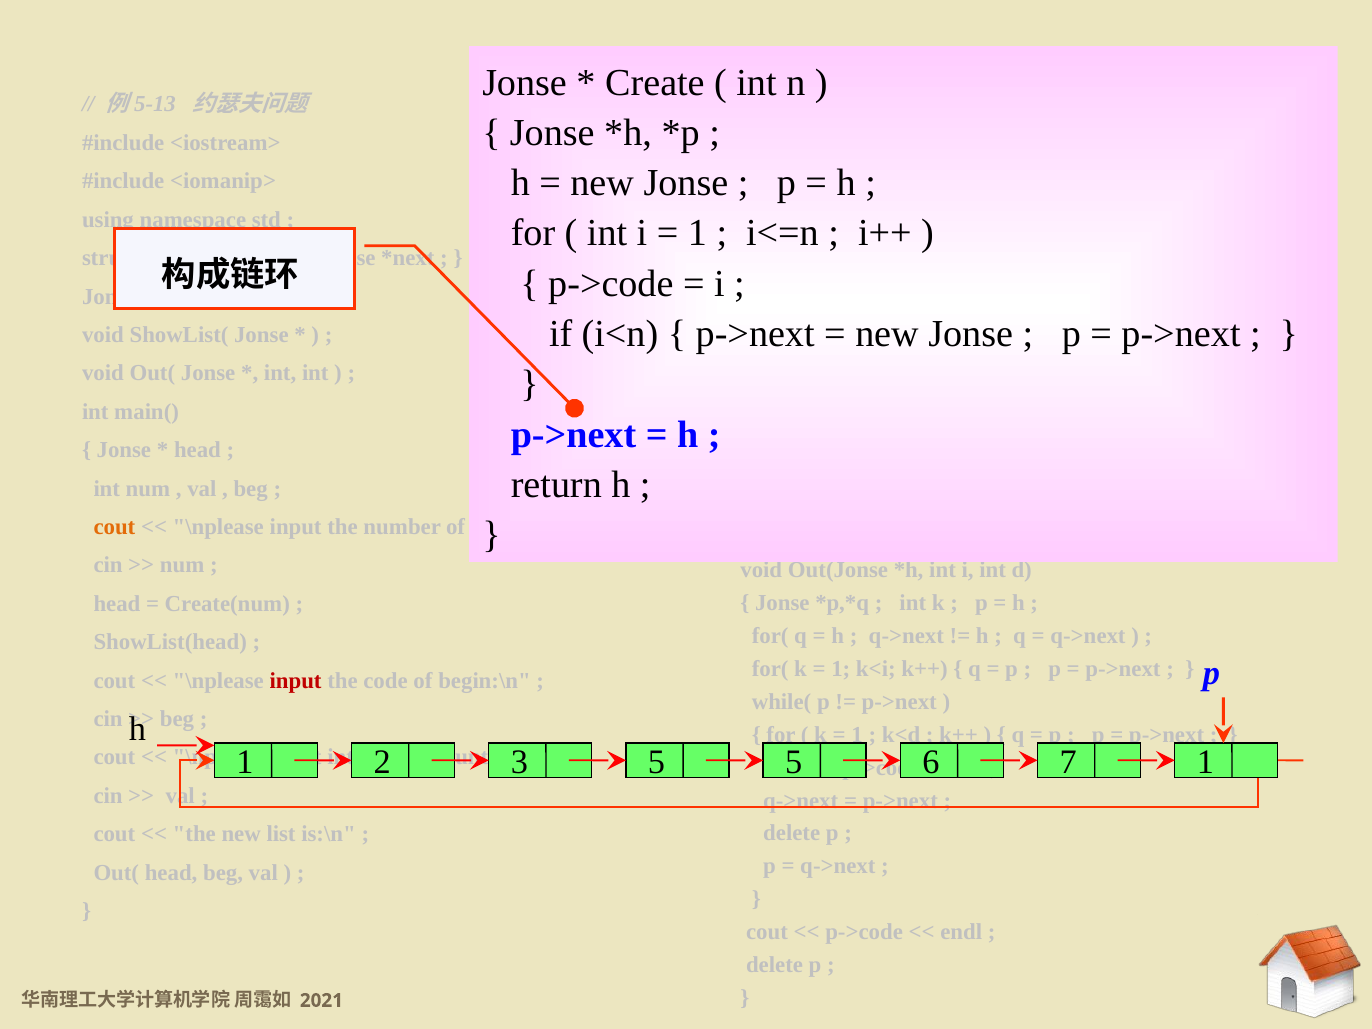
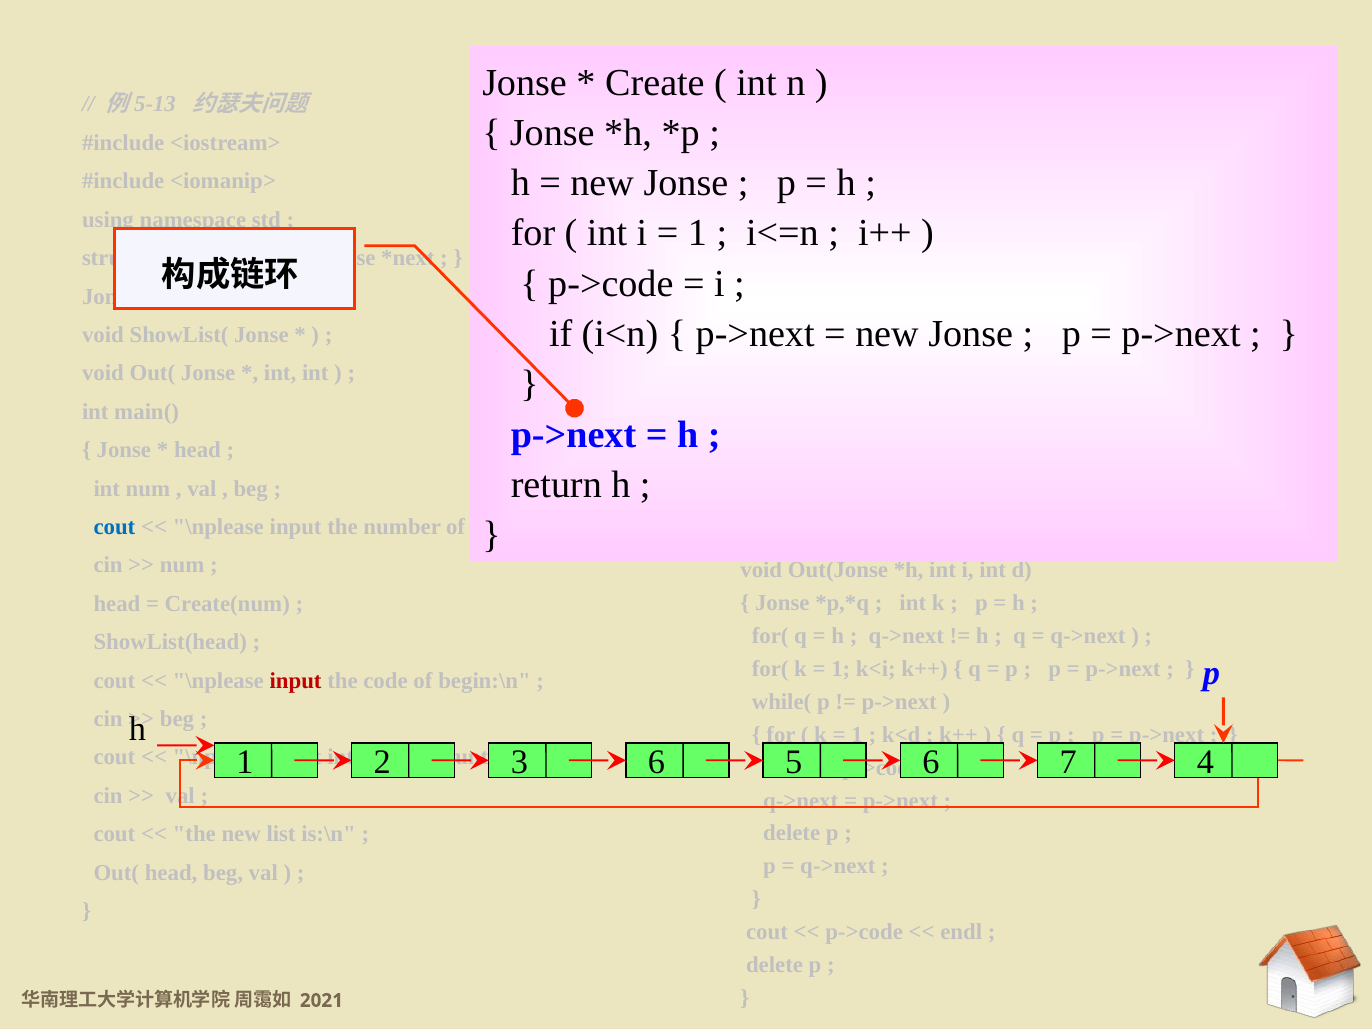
cout colour: orange -> blue (114, 527)
5: 5 -> 6 (657, 763)
7 1: 1 -> 4 (1205, 763)
